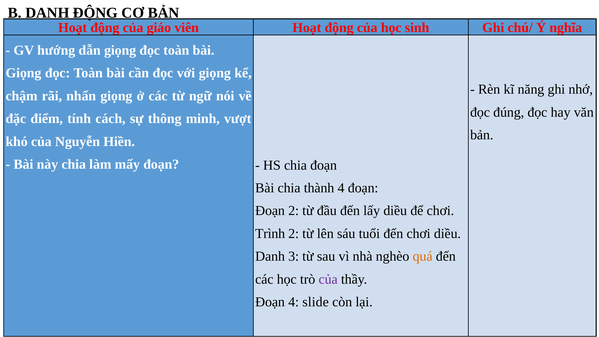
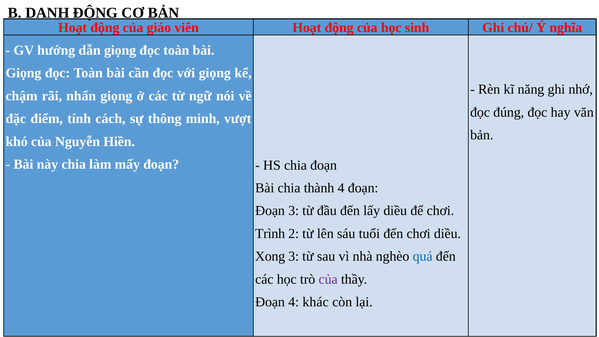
Đoạn 2: 2 -> 3 (294, 211)
Danh: Danh -> Xong (270, 256)
quá colour: orange -> blue (423, 256)
slide: slide -> khác (316, 302)
